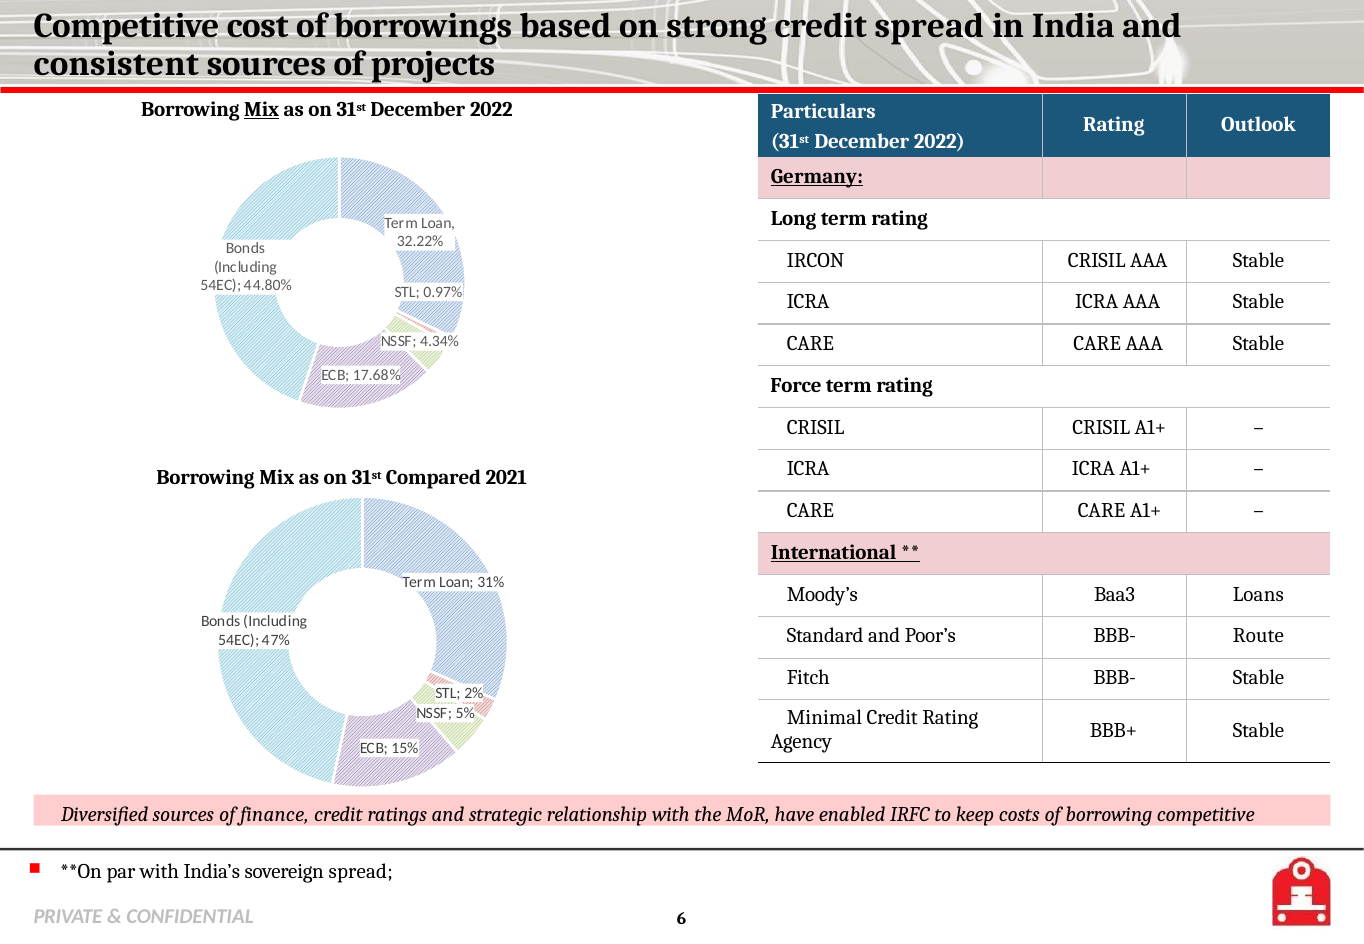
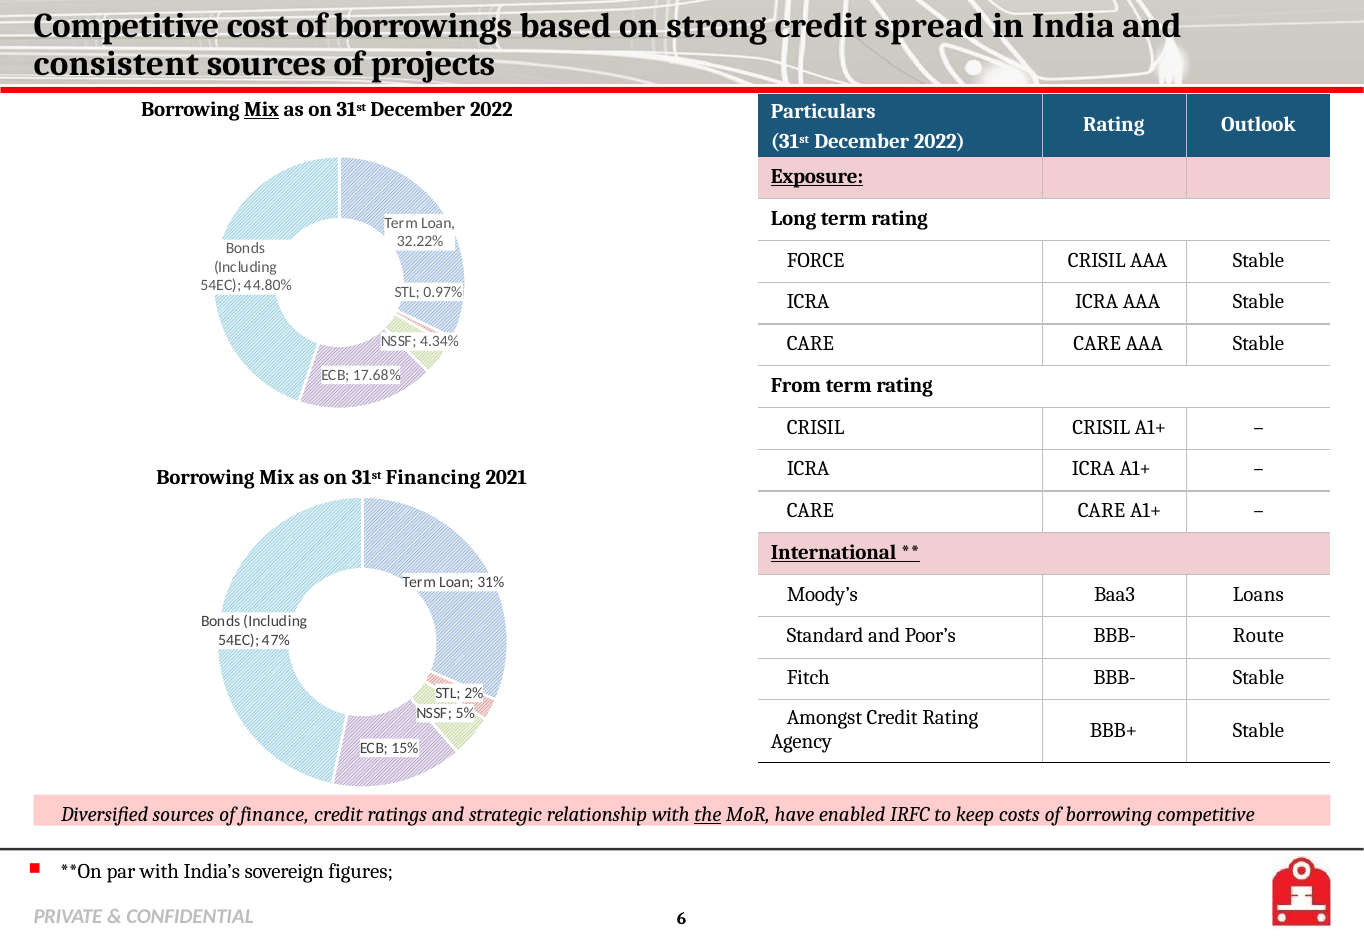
Germany: Germany -> Exposure (817, 177)
IRCON: IRCON -> FORCE (816, 260)
Force: Force -> From (796, 386)
Compared: Compared -> Financing (433, 478)
Minimal: Minimal -> Amongst (824, 718)
the underline: none -> present (708, 815)
sovereign spread: spread -> figures (361, 872)
